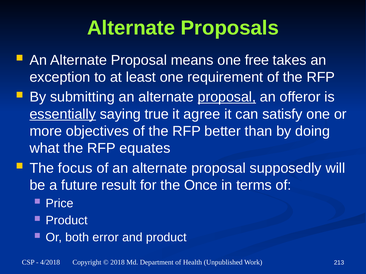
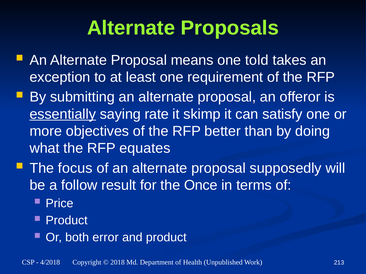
free: free -> told (257, 60)
proposal underline: present -> none (227, 97)
true: true -> rate (157, 114)
agree: agree -> skimp (202, 114)
future: future -> follow (79, 186)
